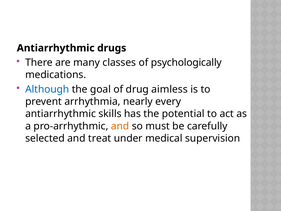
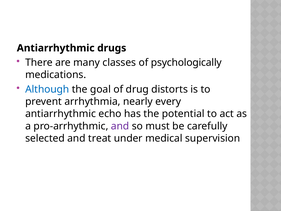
aimless: aimless -> distorts (170, 89)
skills: skills -> echo (110, 114)
and colour: orange -> purple (120, 126)
